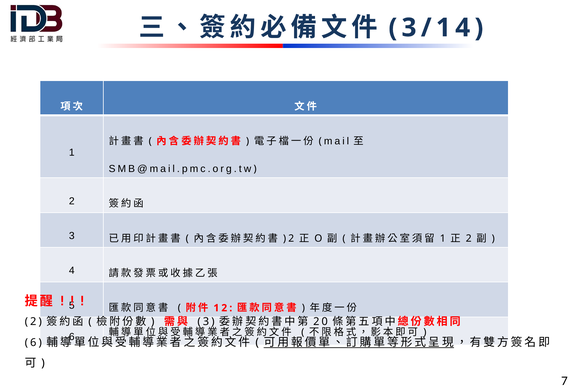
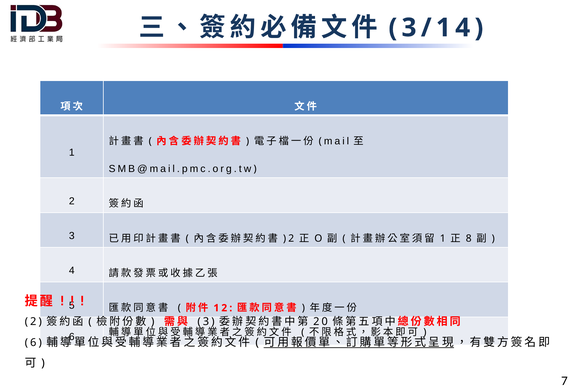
2: 2 -> 8 (469, 239)
